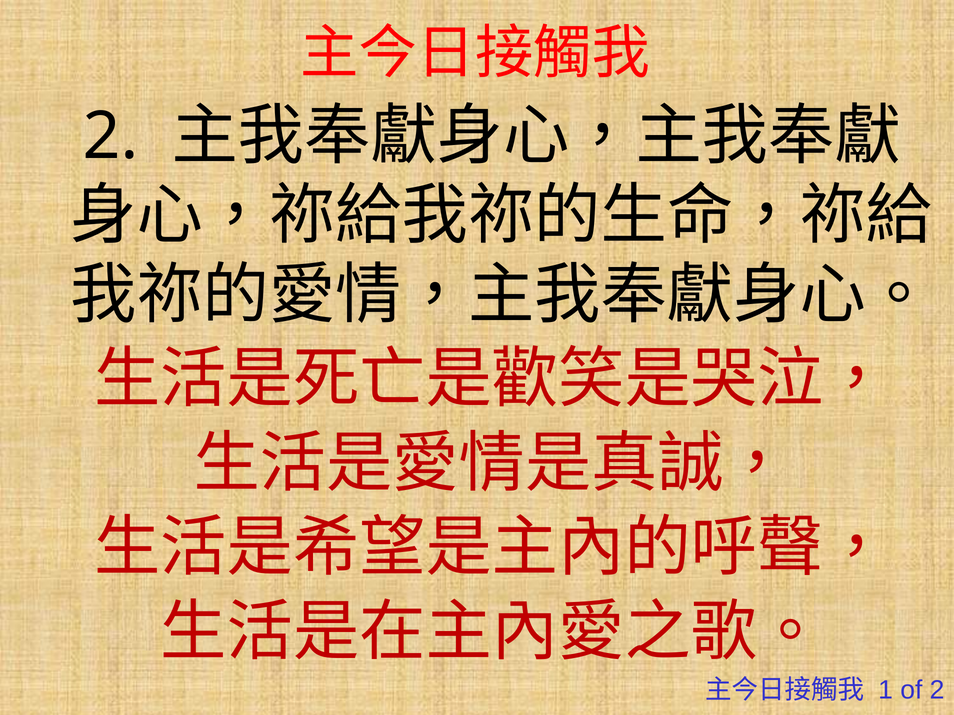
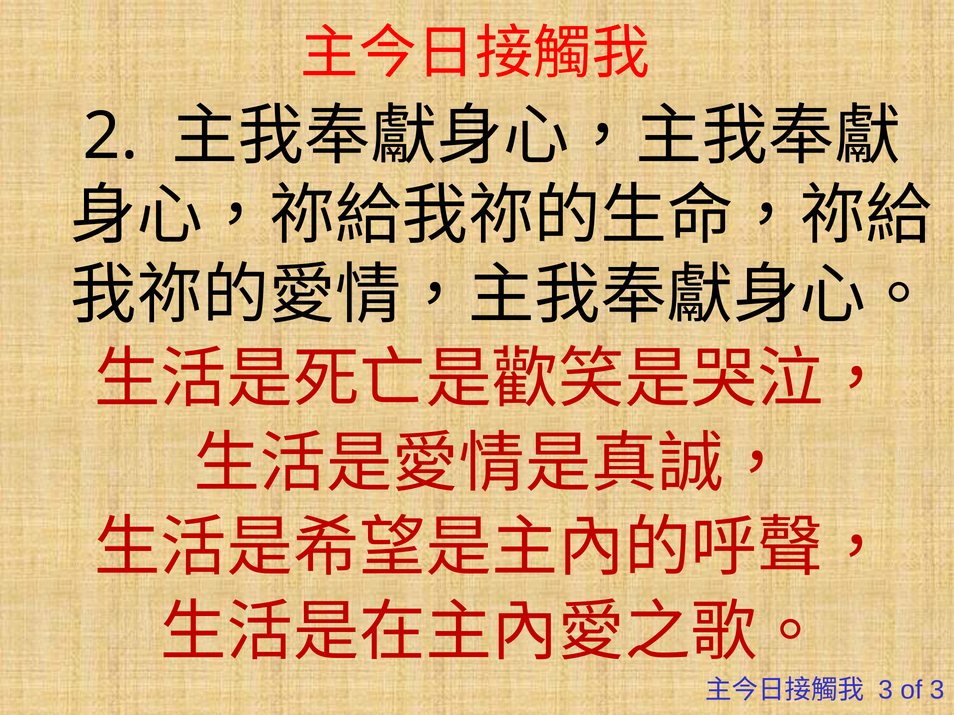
1: 1 -> 3 (886, 691)
of 2: 2 -> 3 (937, 691)
